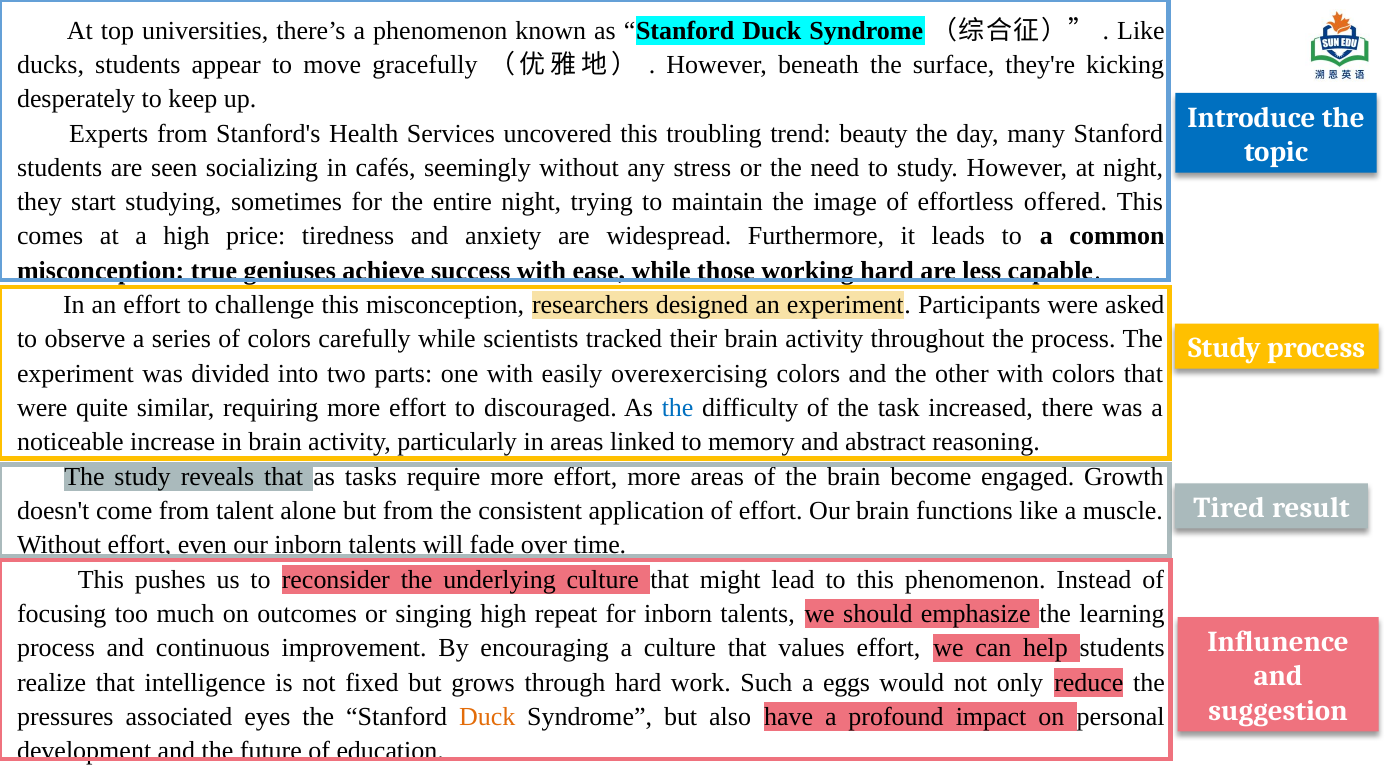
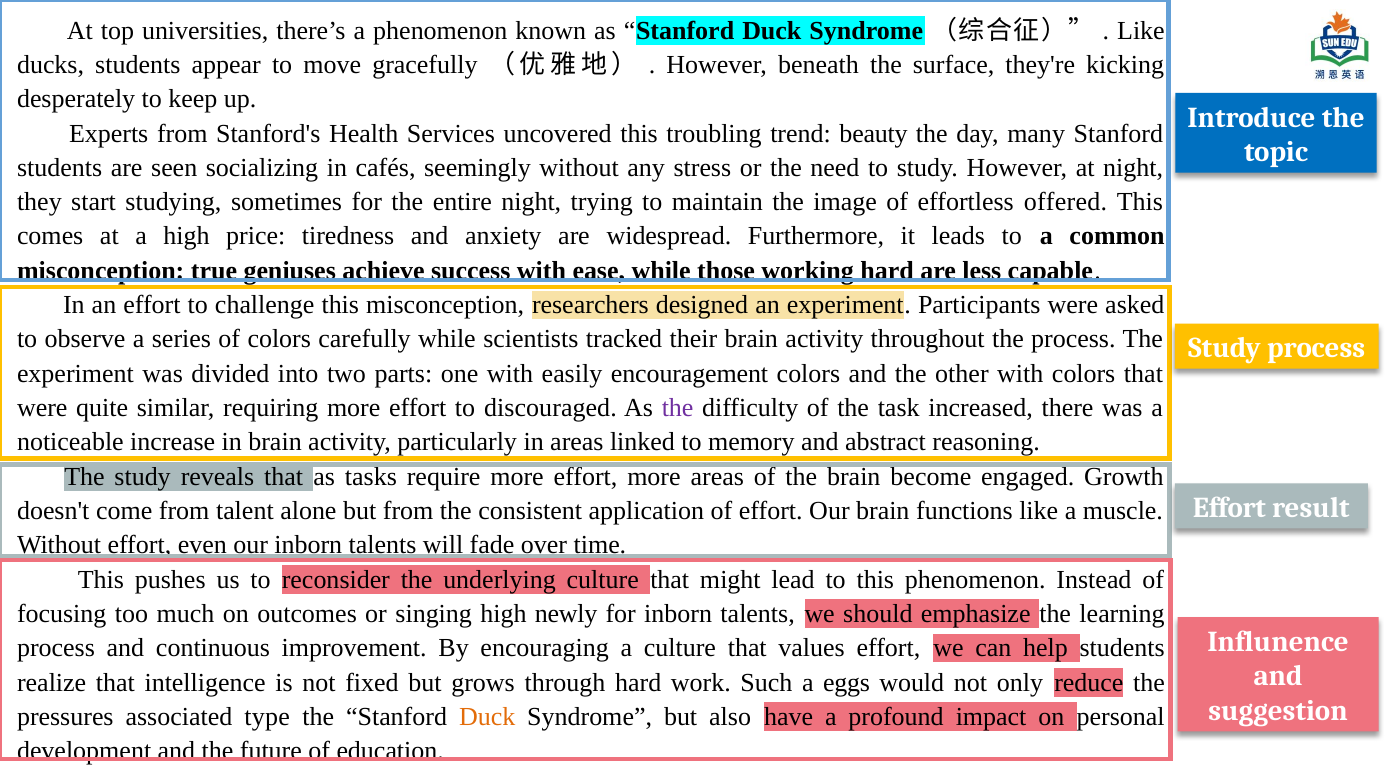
overexercising: overexercising -> encouragement (690, 374)
the colour: blue -> purple (678, 408)
Tired: Tired -> Effort (1229, 508)
repeat: repeat -> newly (566, 614)
eyes: eyes -> type (267, 717)
